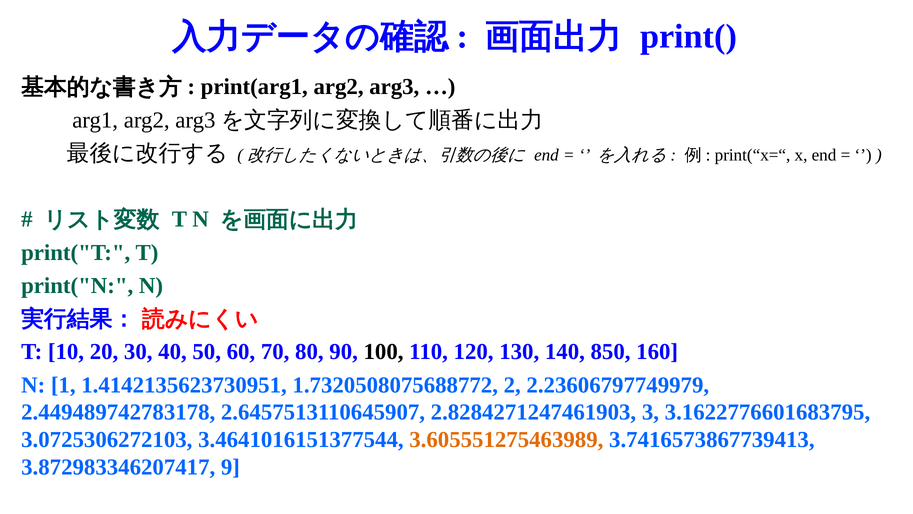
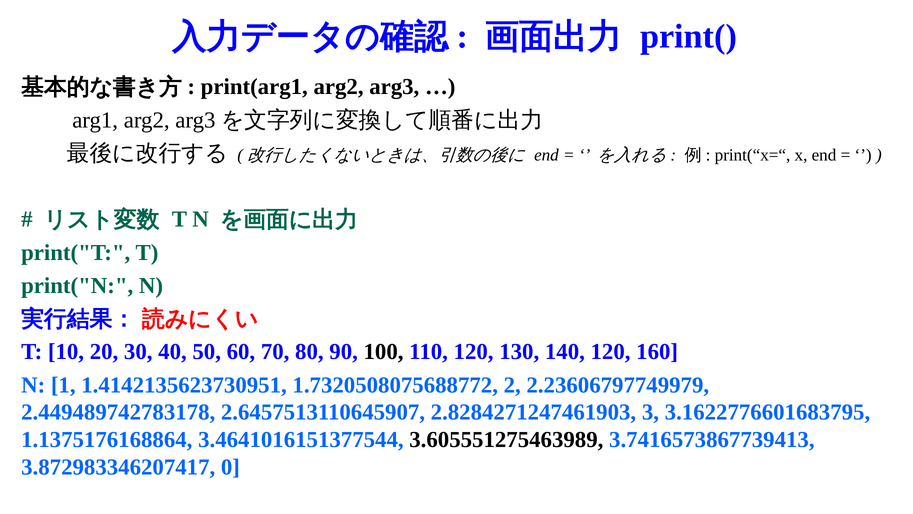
140 850: 850 -> 120 (611, 352)
3.0725306272103: 3.0725306272103 -> 1.1375176168864 (107, 439)
3.605551275463989 colour: orange -> black (506, 439)
9: 9 -> 0 (230, 467)
